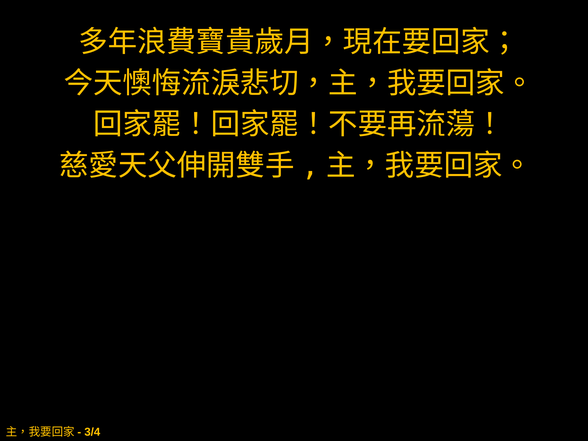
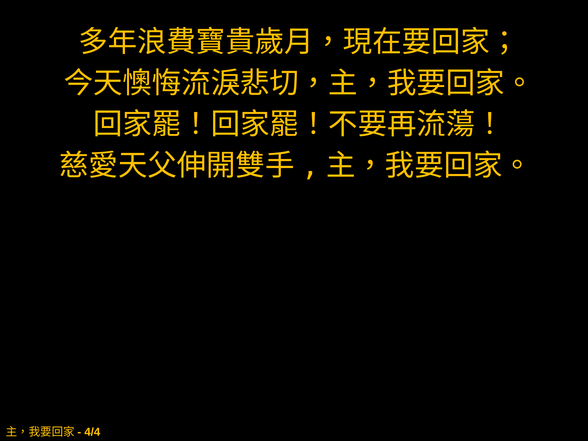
3/4: 3/4 -> 4/4 (92, 432)
